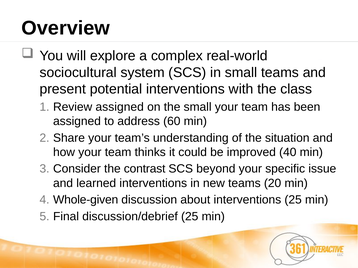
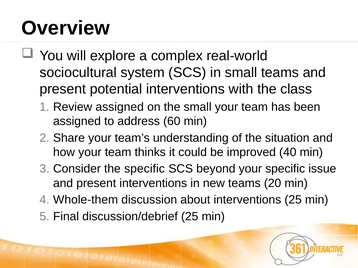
the contrast: contrast -> specific (145, 169)
learned: learned -> present (96, 183)
Whole-given: Whole-given -> Whole-them (86, 200)
